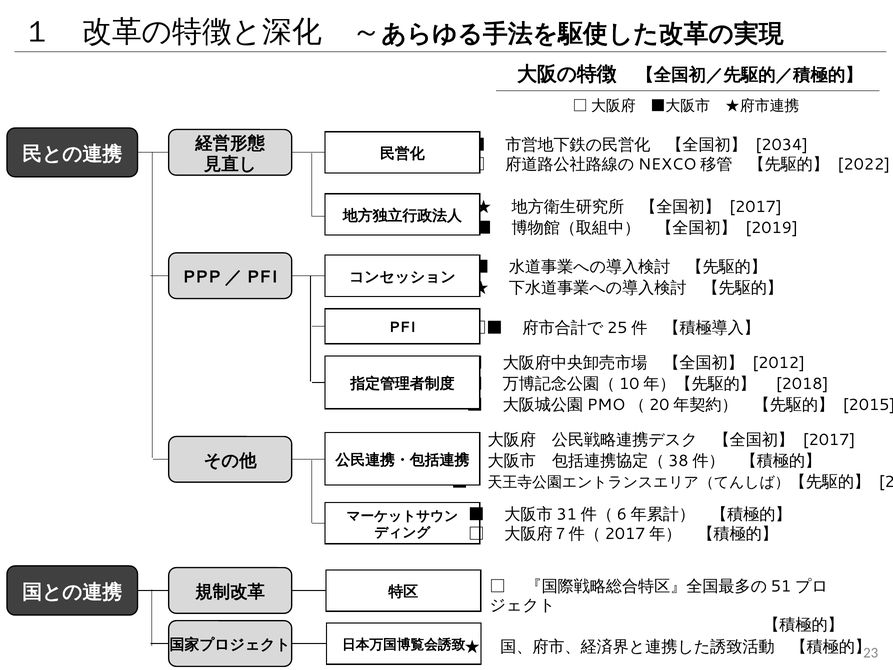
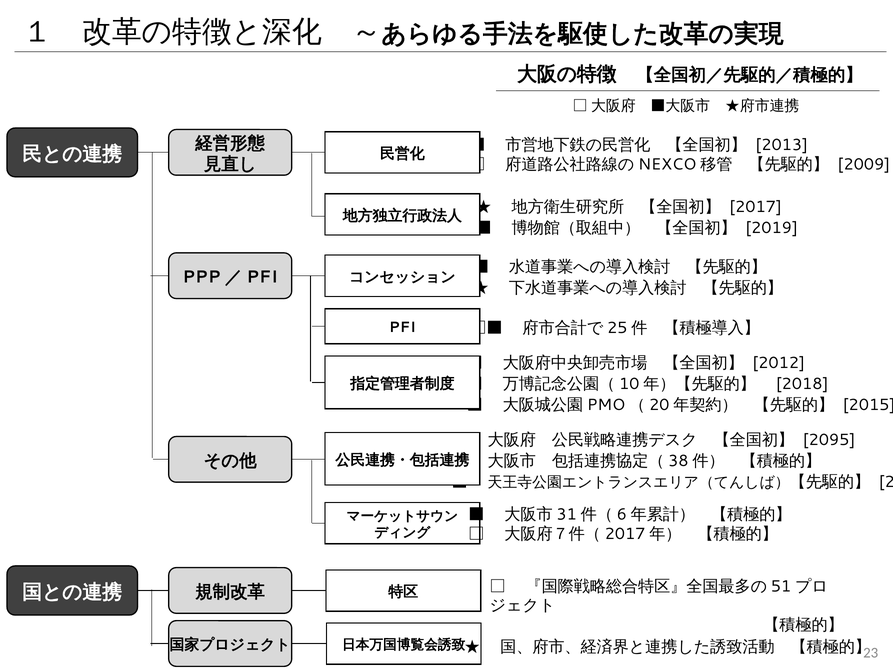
2034: 2034 -> 2013 (782, 145)
2022: 2022 -> 2009 (864, 165)
2017: 2017 -> 2095 (829, 440)
